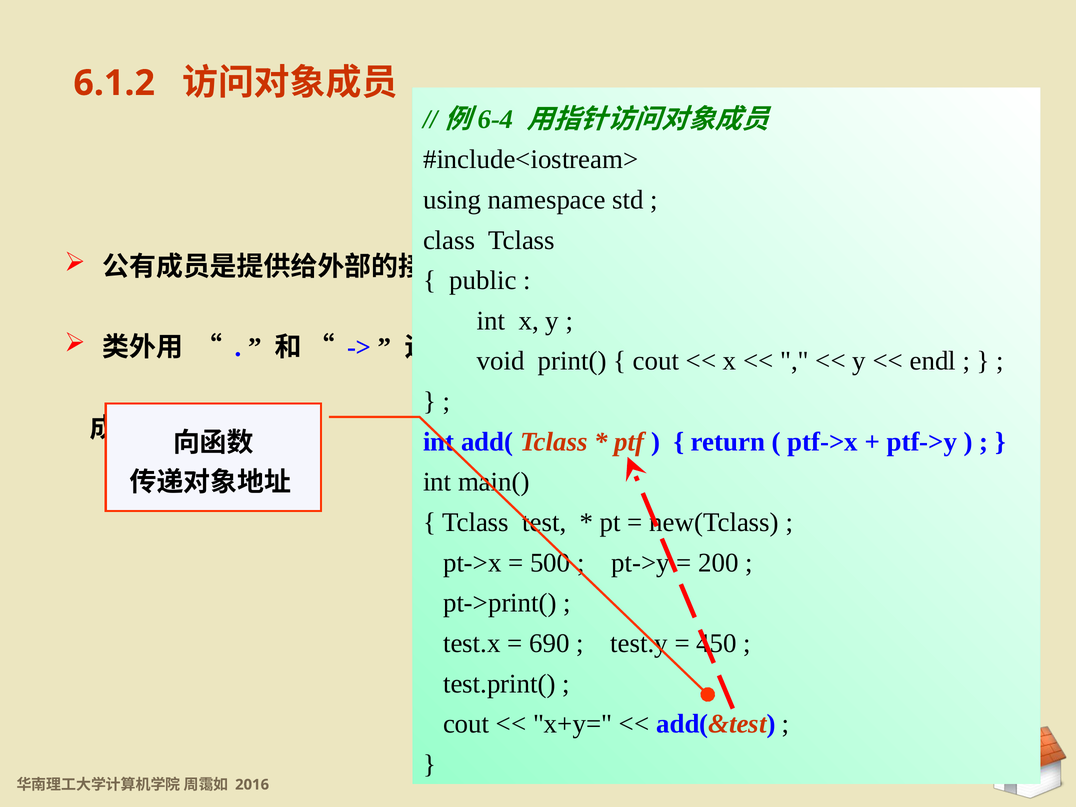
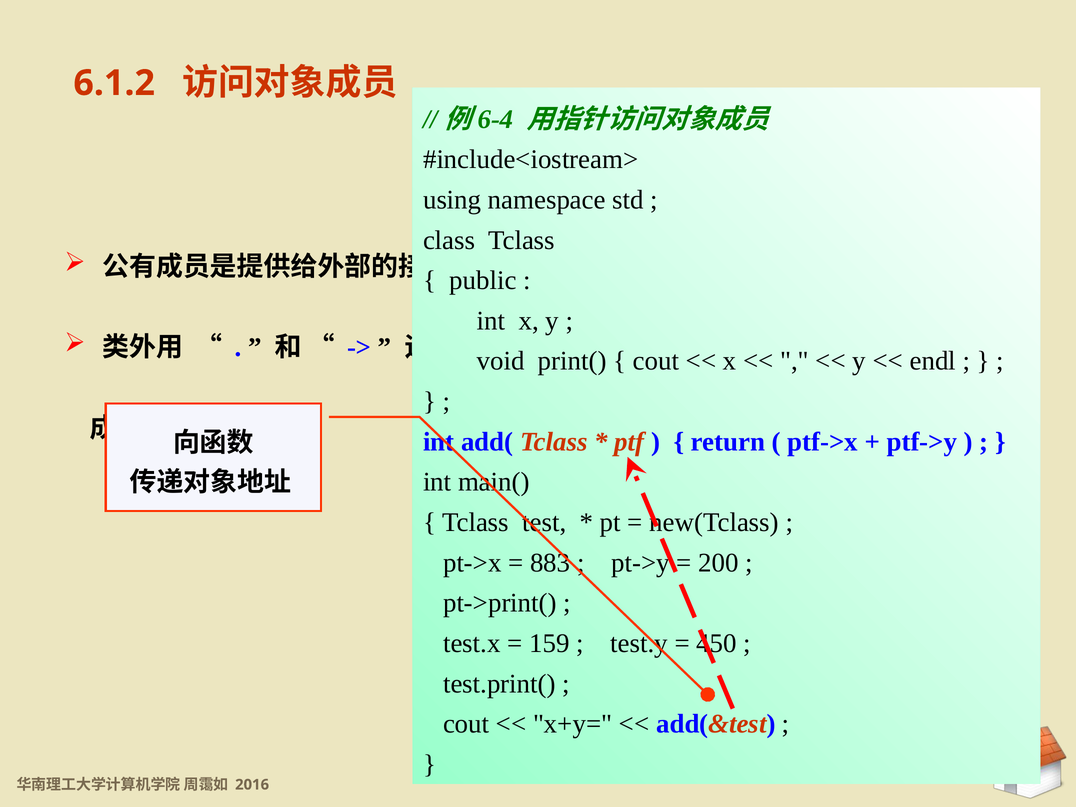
500: 500 -> 883 (550, 563)
690: 690 -> 159 (549, 643)
